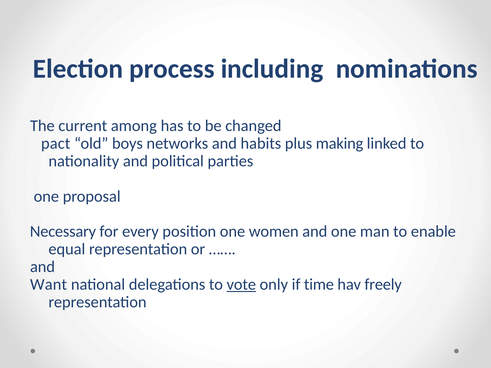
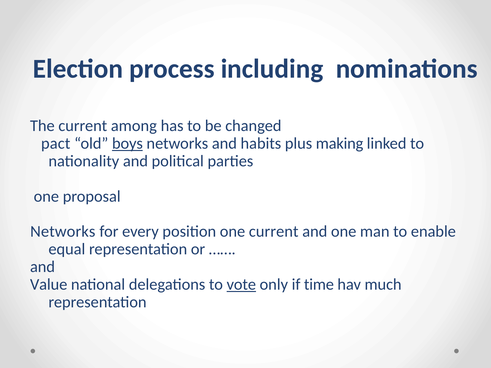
boys underline: none -> present (127, 143)
Necessary: Necessary -> Networks (63, 232)
one women: women -> current (274, 232)
Want: Want -> Value (49, 285)
freely: freely -> much (383, 285)
